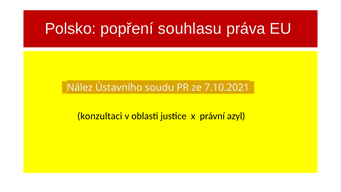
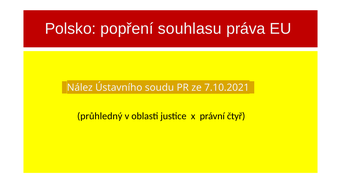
konzultaci: konzultaci -> průhledný (100, 116)
azyl: azyl -> čtyř (236, 116)
